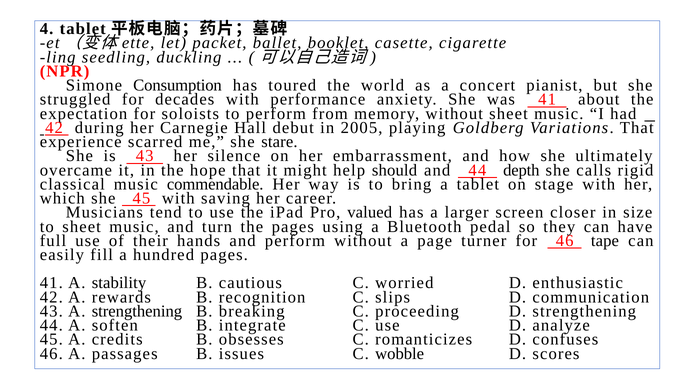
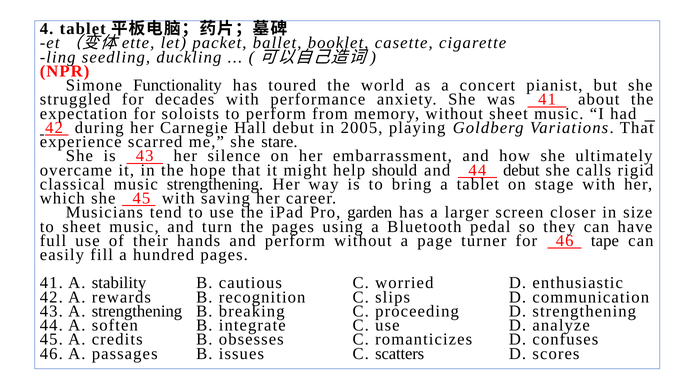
Consumption: Consumption -> Functionality (177, 85)
44 depth: depth -> debut (521, 170)
music commendable: commendable -> strengthening (215, 184)
valued: valued -> garden (370, 212)
wobble: wobble -> scatters (400, 354)
